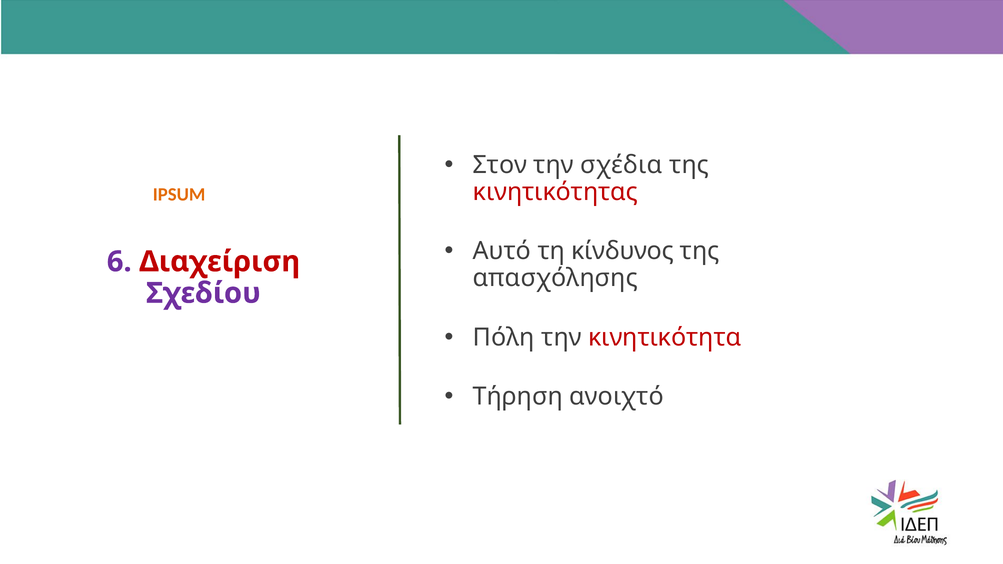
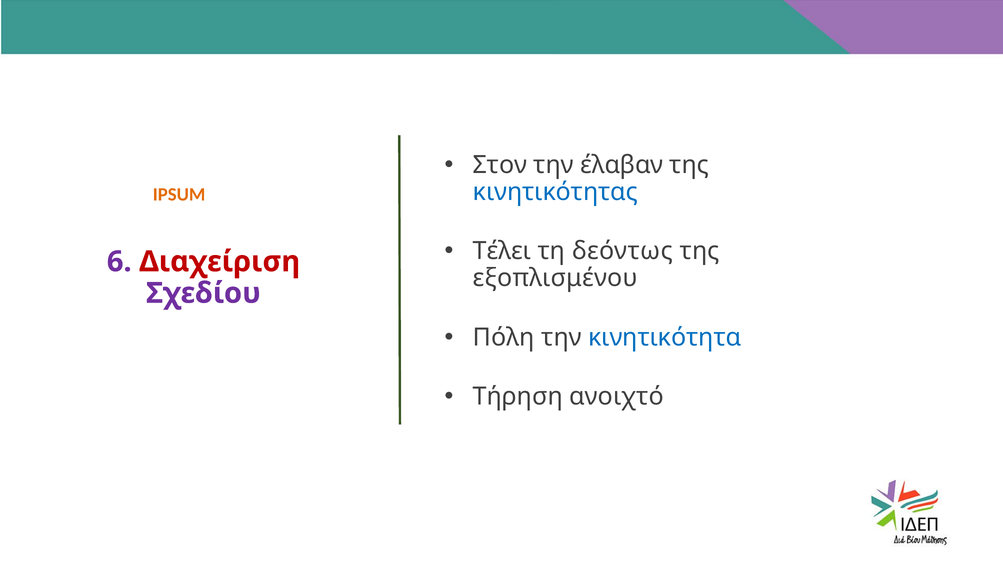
σχέδια: σχέδια -> έλαβαν (622, 165)
κινητικότητας colour: red -> blue (555, 192)
Αυτό: Αυτό -> Τέλει (502, 251)
κίνδυνος: κίνδυνος -> δεόντως (622, 251)
απασχόλησης: απασχόλησης -> εξοπλισμένου (555, 278)
κινητικότητα colour: red -> blue (665, 337)
